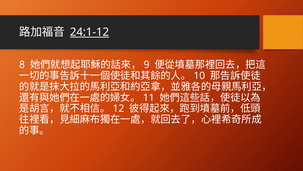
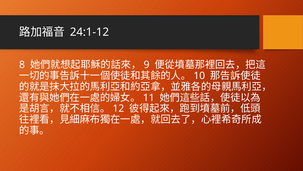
24:1-12 underline: present -> none (89, 32)
